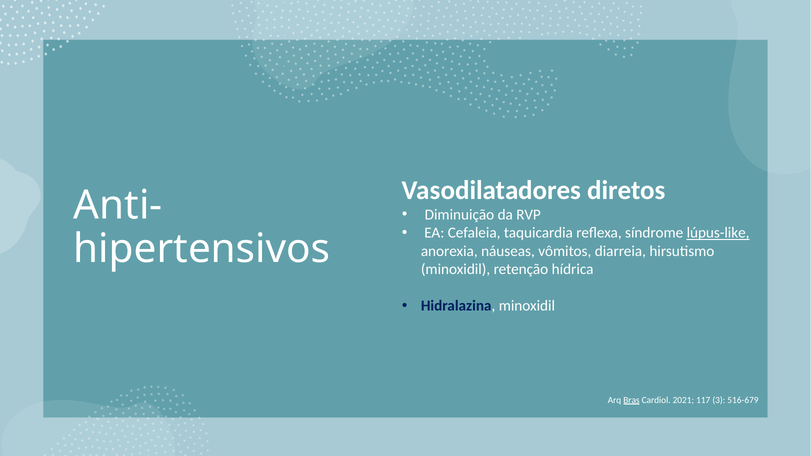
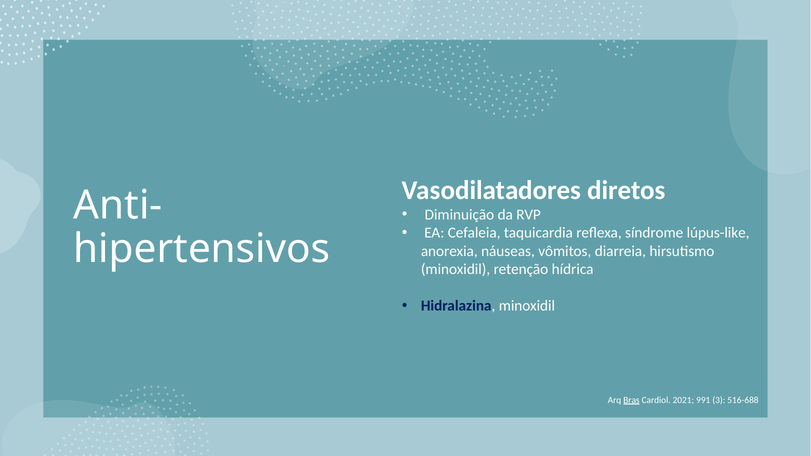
lúpus-like underline: present -> none (718, 233)
117: 117 -> 991 (703, 400)
516-679: 516-679 -> 516-688 (743, 400)
